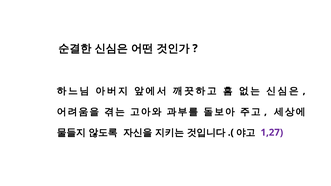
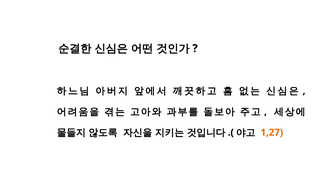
1,27 colour: purple -> orange (272, 133)
